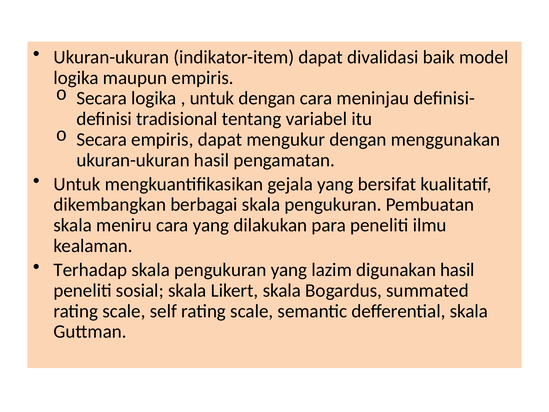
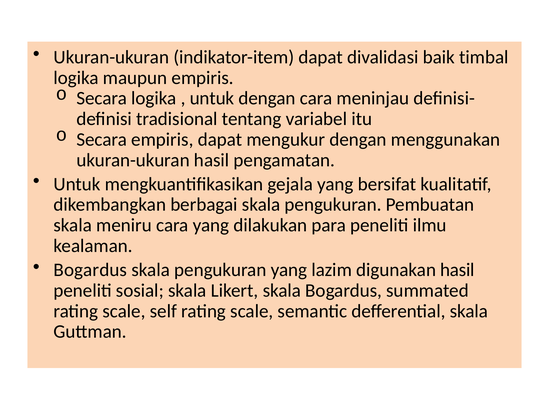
model: model -> timbal (484, 57)
Terhadap: Terhadap -> Bogardus (90, 270)
